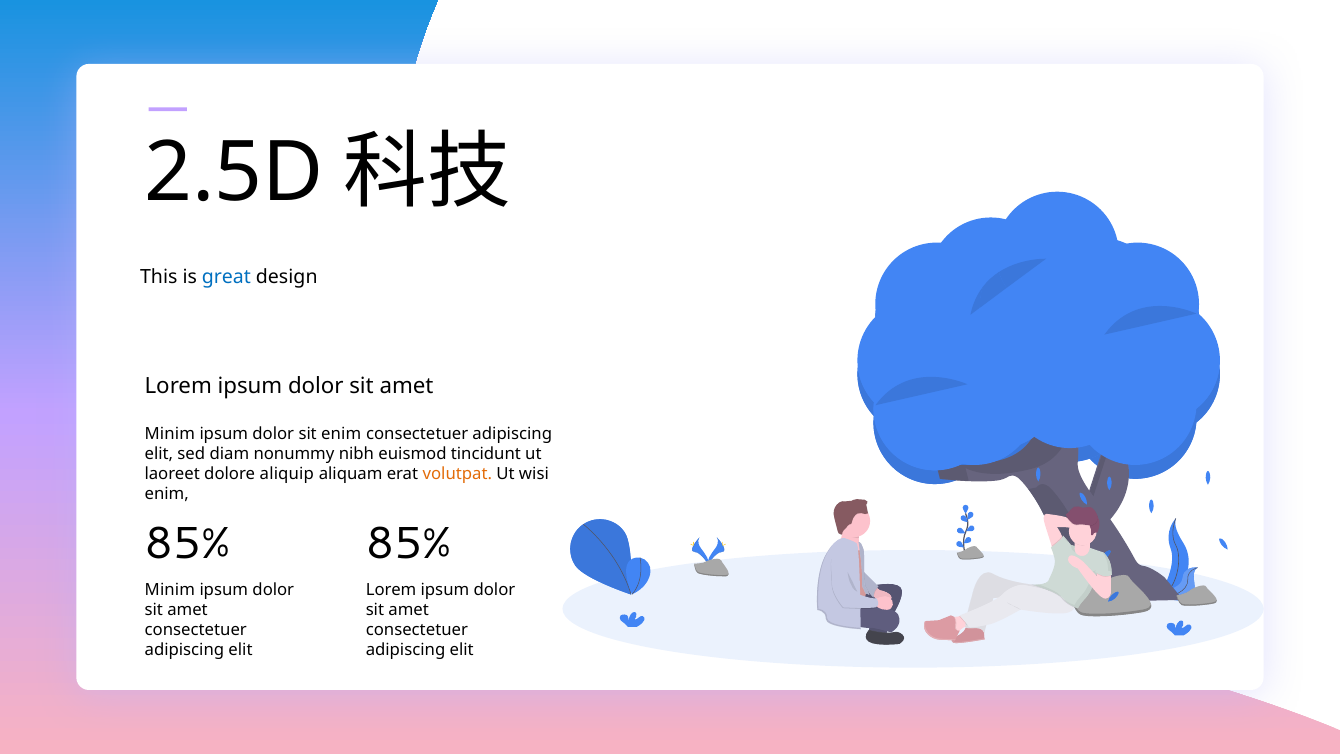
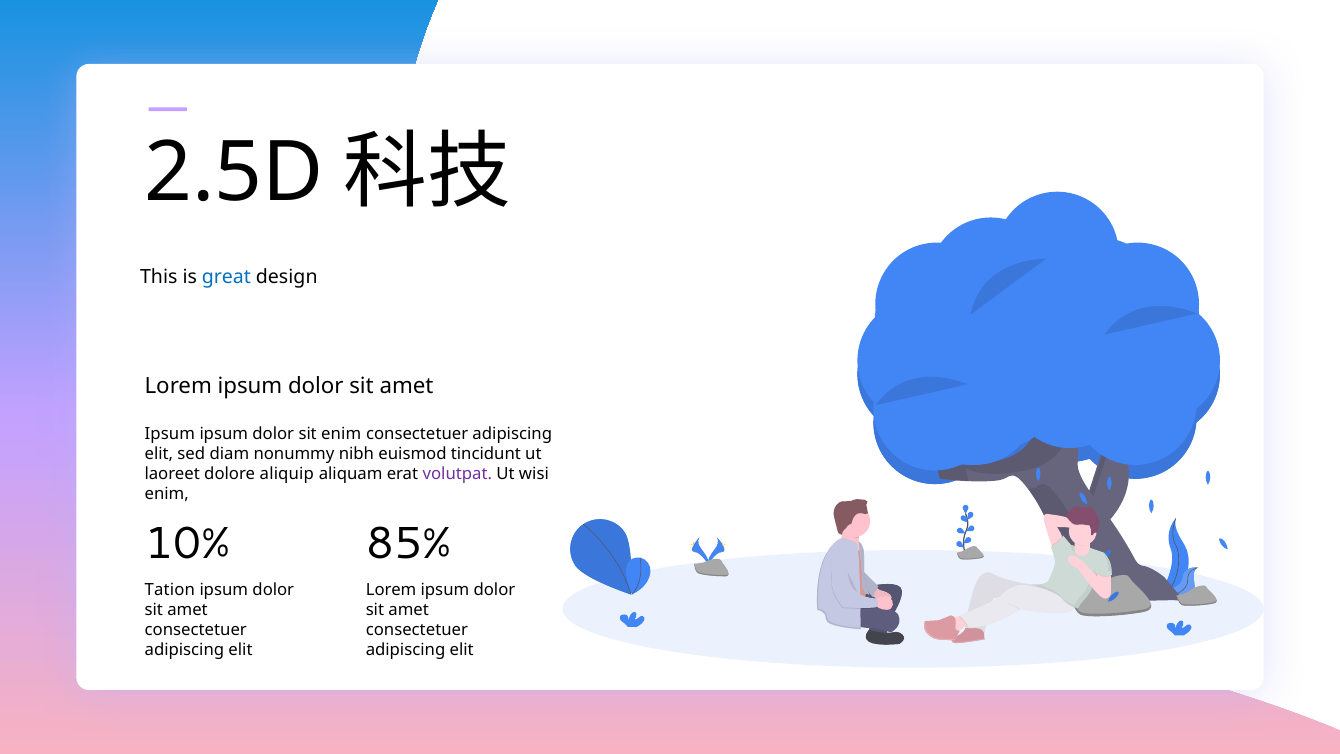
Minim: Minim -> Ipsum (170, 434)
volutpat colour: orange -> purple (457, 474)
85%: 85% -> 10% (187, 544)
Minim: Minim -> Tation (170, 589)
